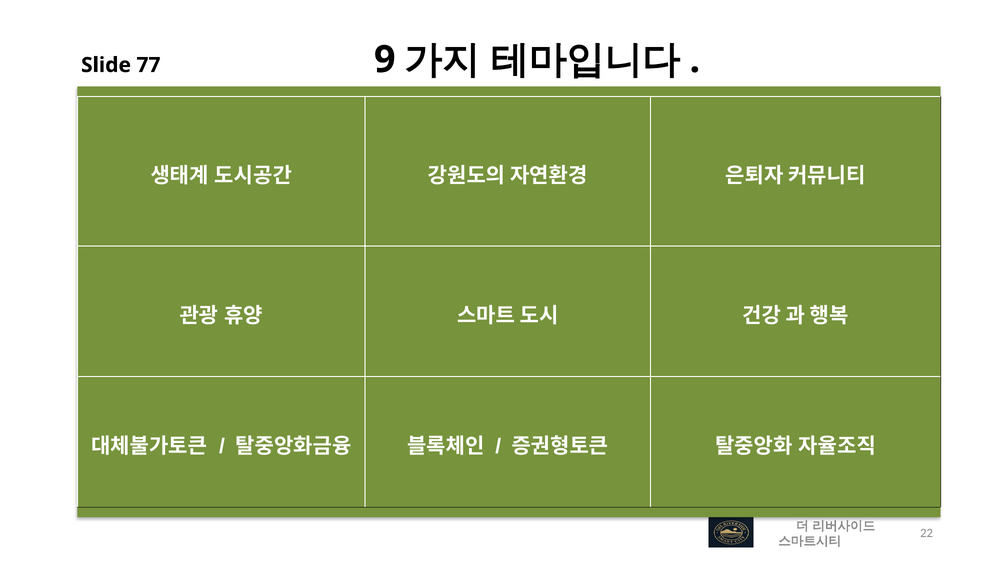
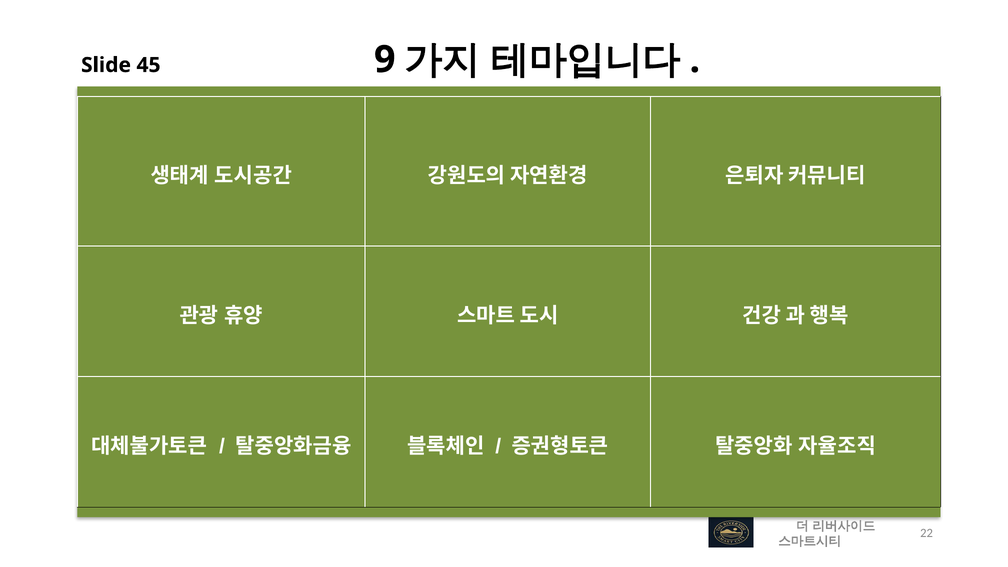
77: 77 -> 45 (149, 65)
